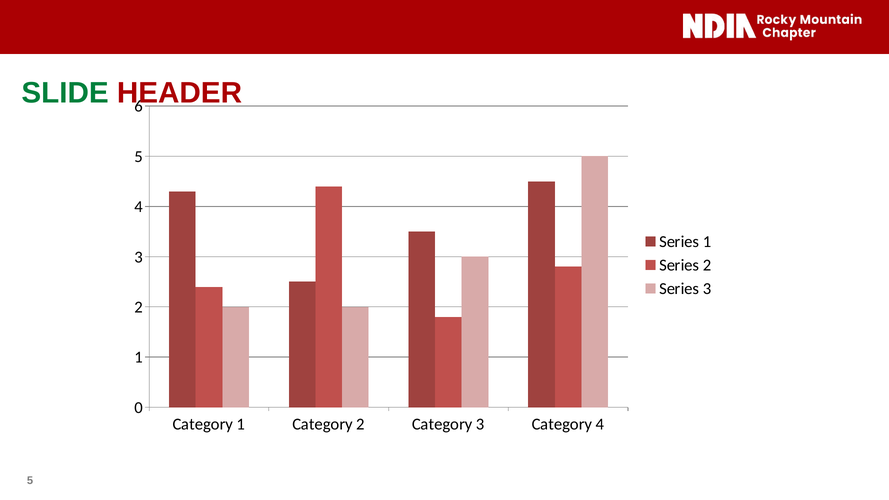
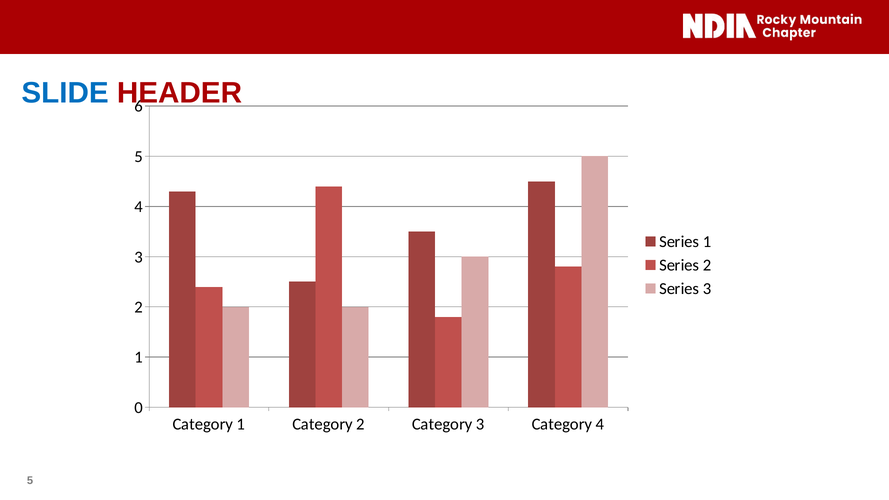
SLIDE colour: green -> blue (65, 93)
